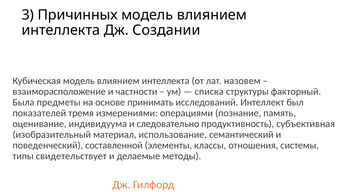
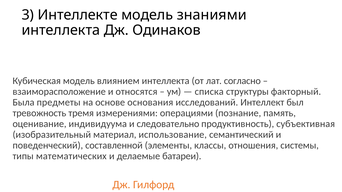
Причинных: Причинных -> Интеллекте (78, 15)
влиянием: влиянием -> знаниями (212, 15)
Создании: Создании -> Одинаков (167, 30)
назовем: назовем -> согласно (242, 81)
частности: частности -> относятся (136, 92)
принимать: принимать -> основания (150, 103)
показателей: показателей -> тревожность (39, 113)
свидетельствует: свидетельствует -> математических (71, 156)
методы: методы -> батареи (182, 156)
